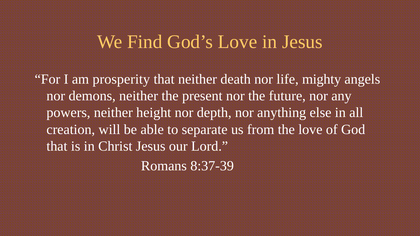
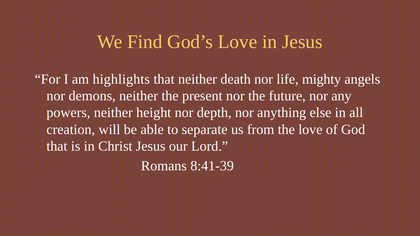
prosperity: prosperity -> highlights (121, 79)
8:37-39: 8:37-39 -> 8:41-39 (212, 166)
